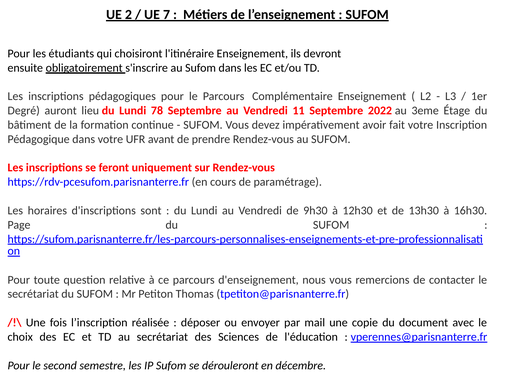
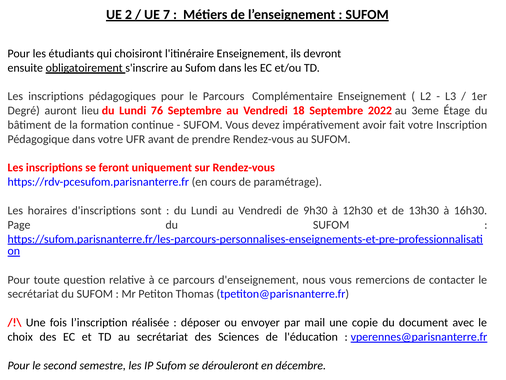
78: 78 -> 76 (157, 110)
11: 11 -> 18 (299, 110)
